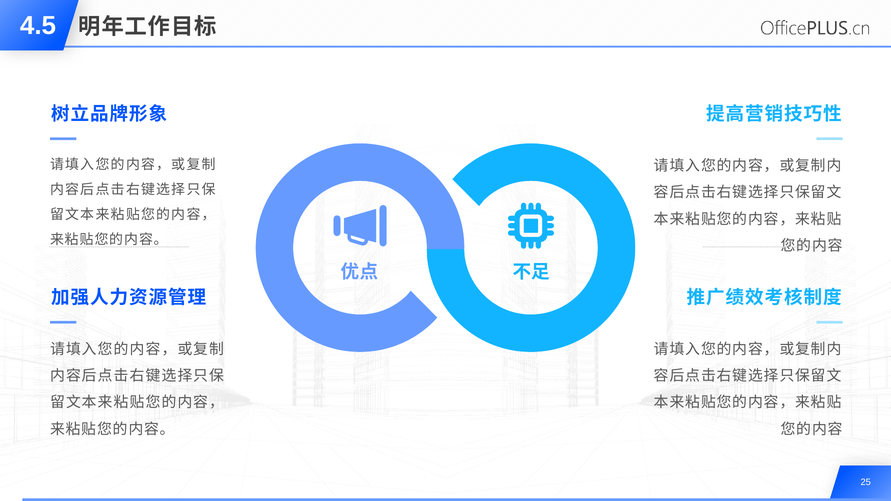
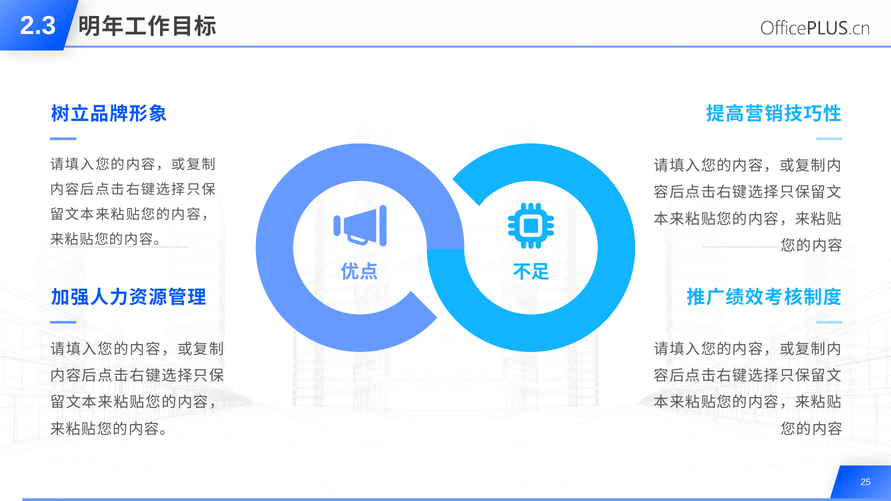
4.5: 4.5 -> 2.3 (38, 26)
